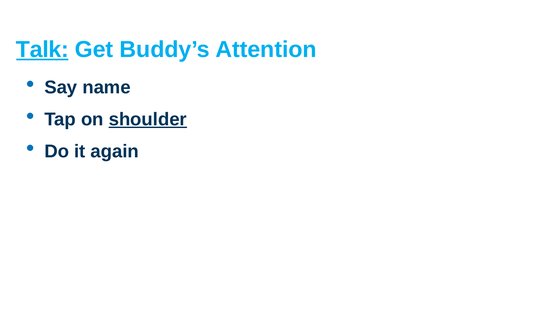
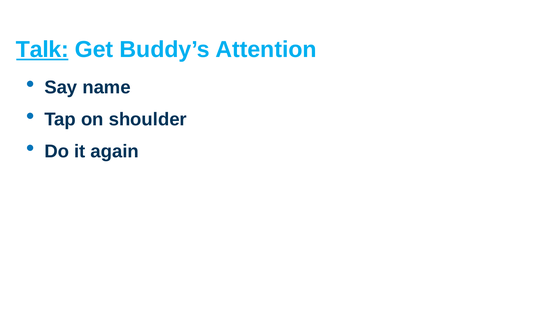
shoulder underline: present -> none (148, 119)
